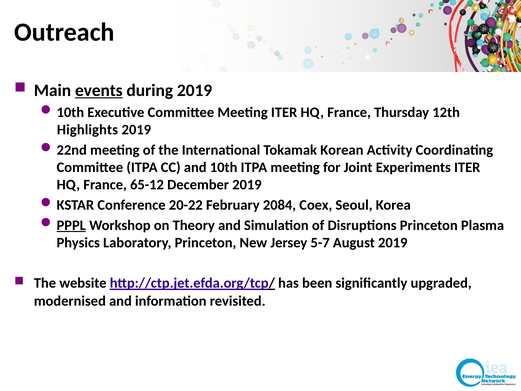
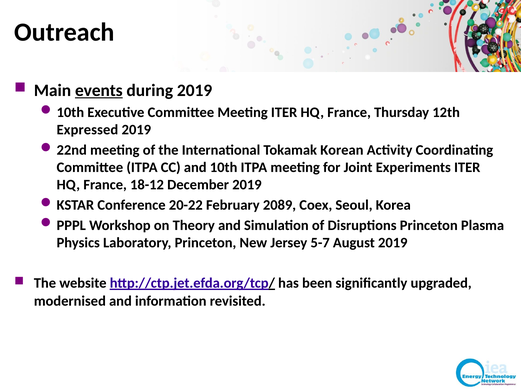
Highlights: Highlights -> Expressed (87, 130)
65-12: 65-12 -> 18-12 (147, 185)
2084: 2084 -> 2089 (279, 205)
PPPL underline: present -> none (71, 225)
